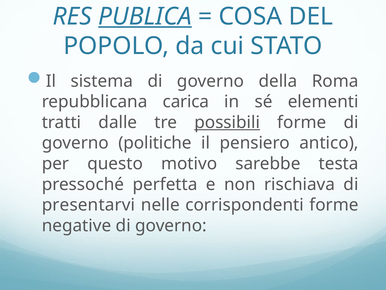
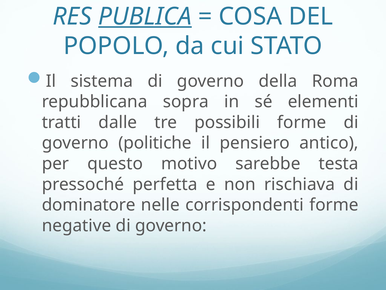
carica: carica -> sopra (186, 102)
possibili underline: present -> none (227, 122)
presentarvi: presentarvi -> dominatore (89, 205)
